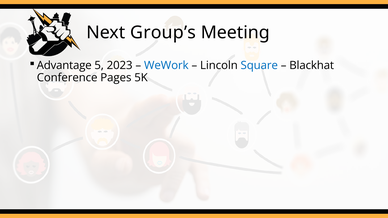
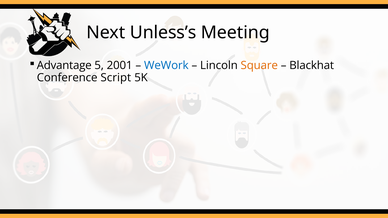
Group’s: Group’s -> Unless’s (163, 33)
2023: 2023 -> 2001 (120, 66)
Square colour: blue -> orange (259, 66)
Pages: Pages -> Script (116, 78)
